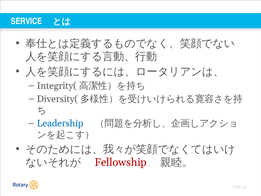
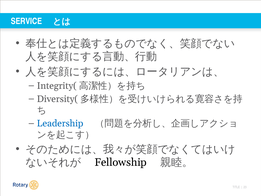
Fellowship colour: red -> black (121, 162)
